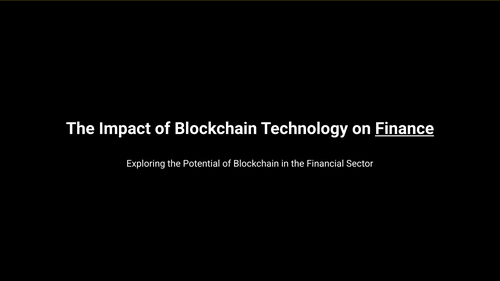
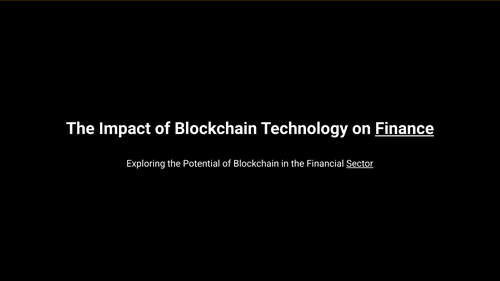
Sector underline: none -> present (360, 164)
